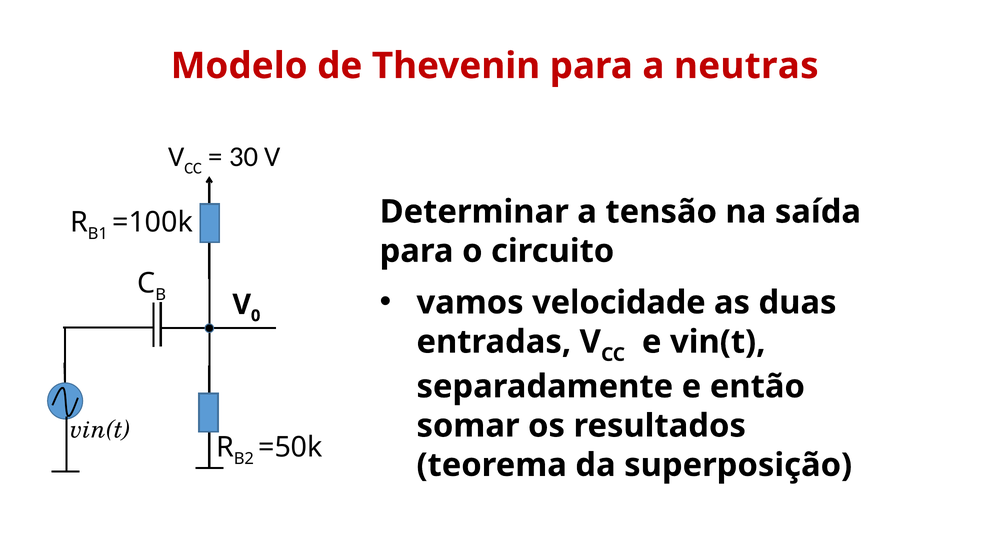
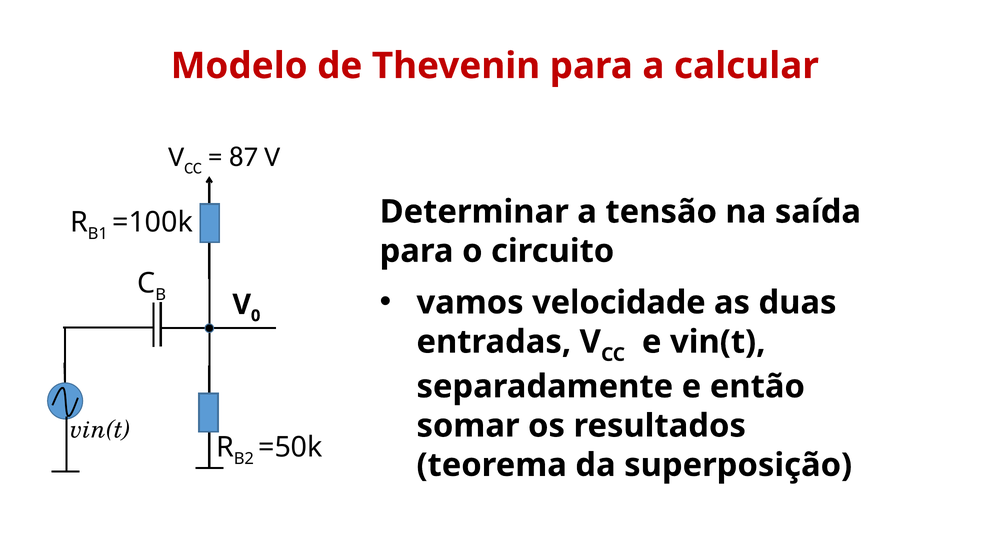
neutras: neutras -> calcular (746, 66)
30: 30 -> 87 (244, 157)
